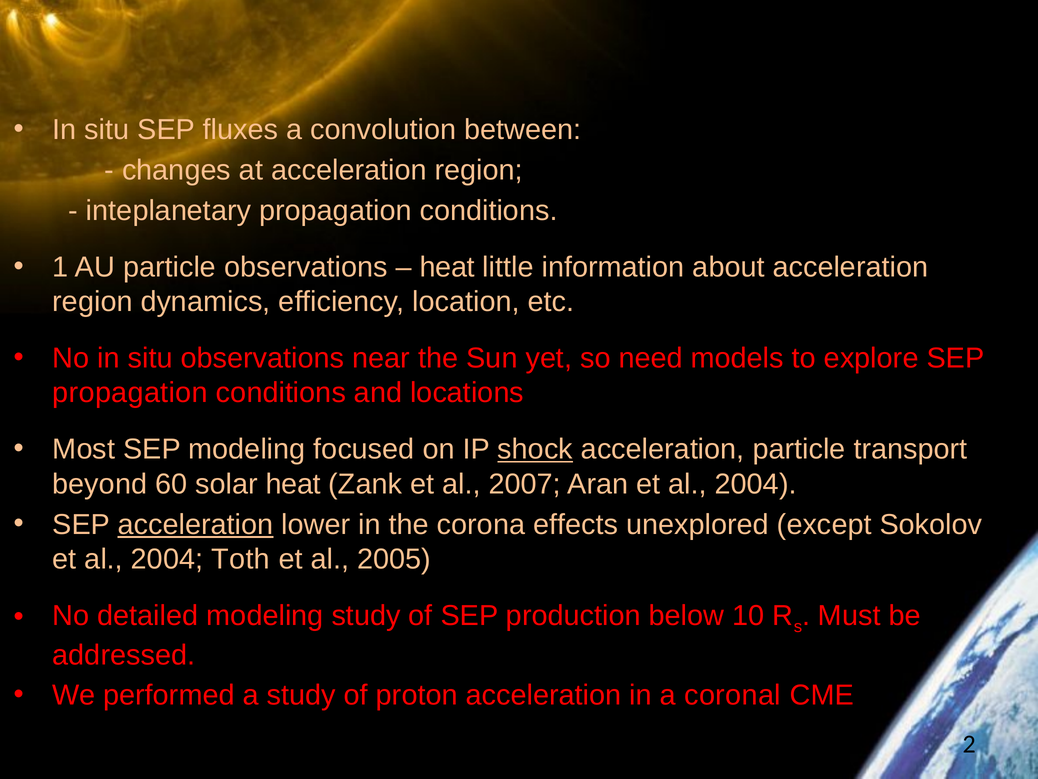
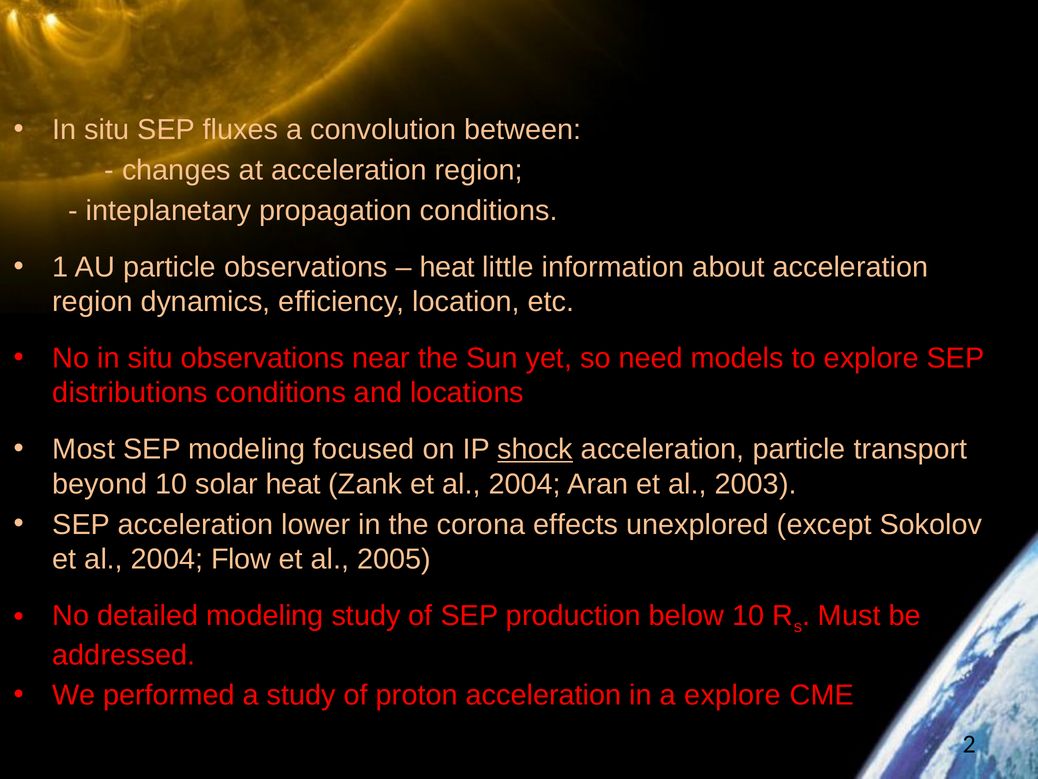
propagation: propagation -> distributions (130, 393)
beyond 60: 60 -> 10 (171, 484)
Zank et al 2007: 2007 -> 2004 (525, 484)
Aran et al 2004: 2004 -> 2003 (756, 484)
acceleration underline: present -> none (196, 524)
Toth: Toth -> Flow (241, 559)
a coronal: coronal -> explore (733, 695)
